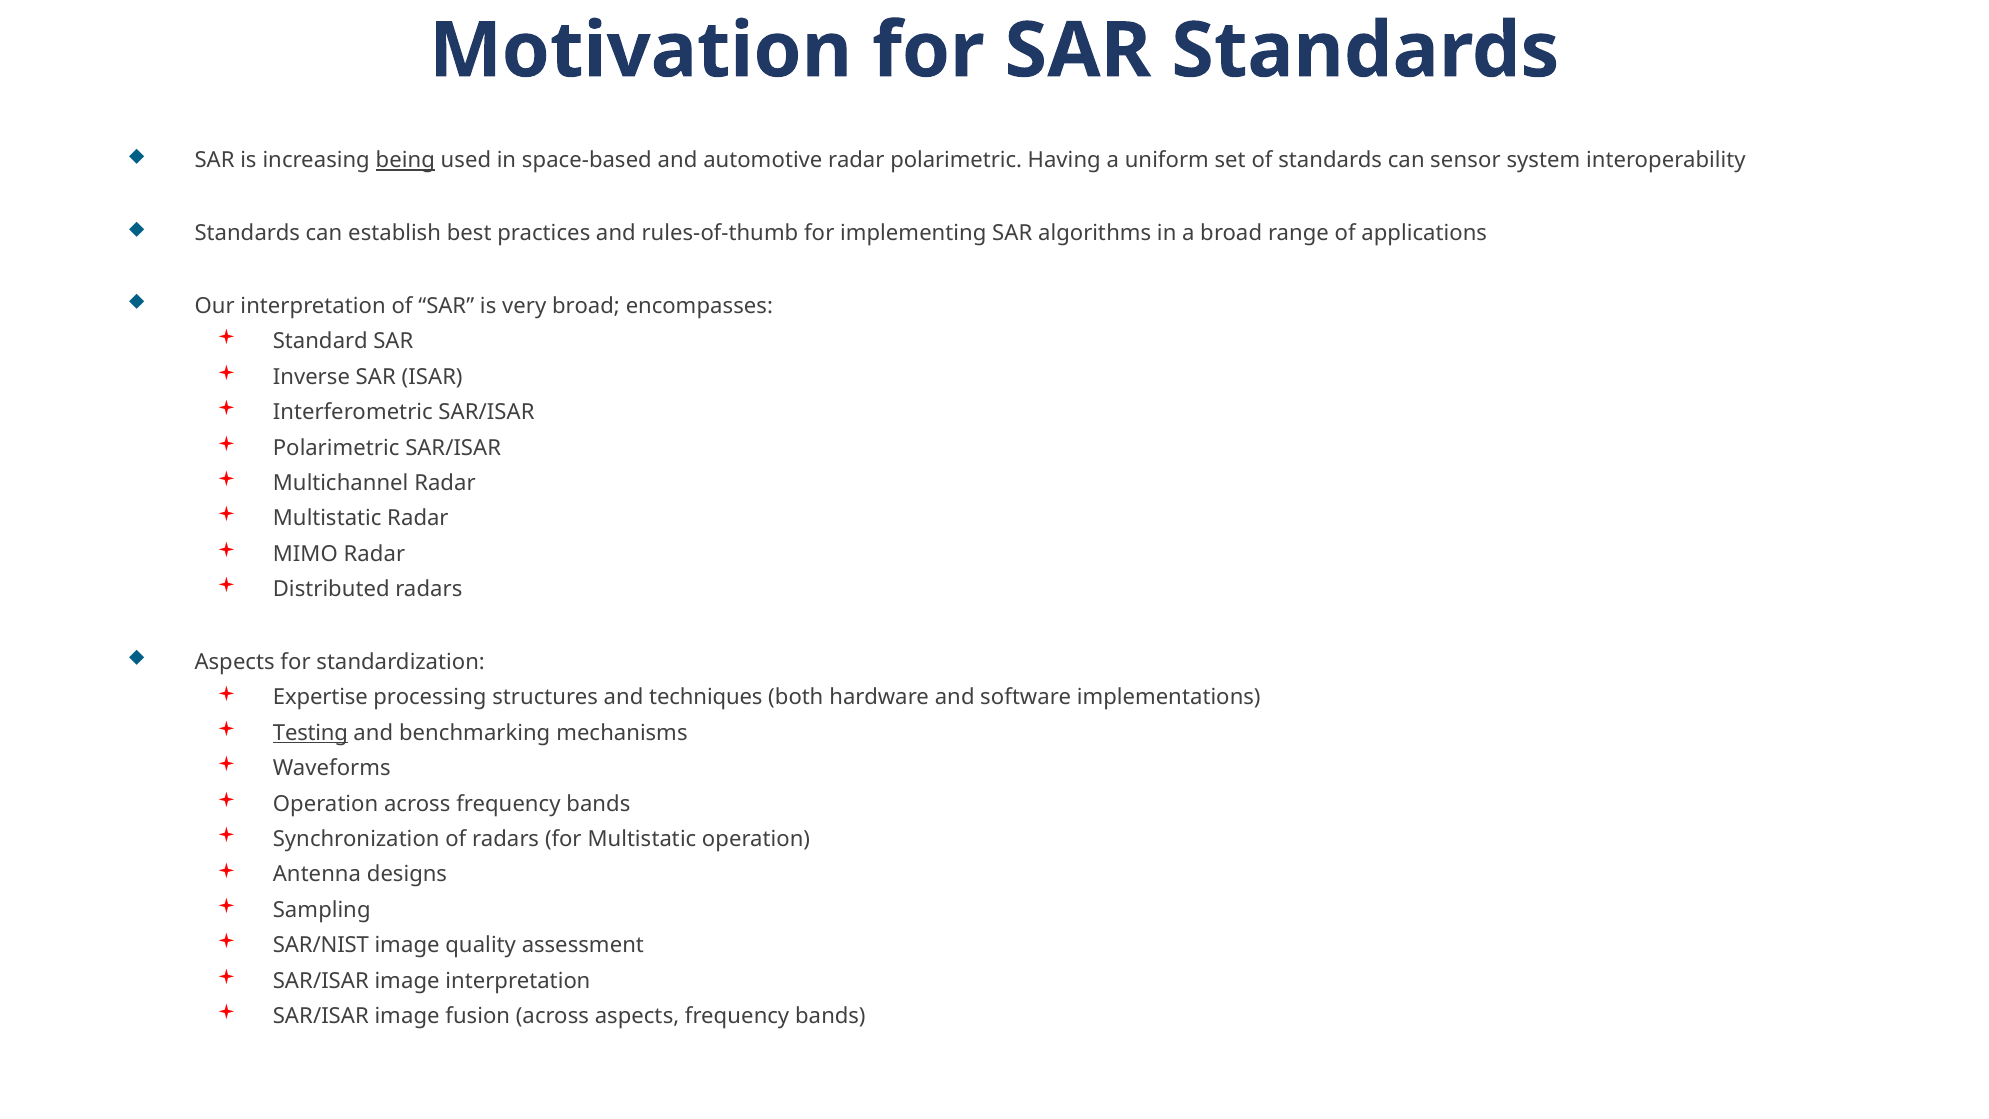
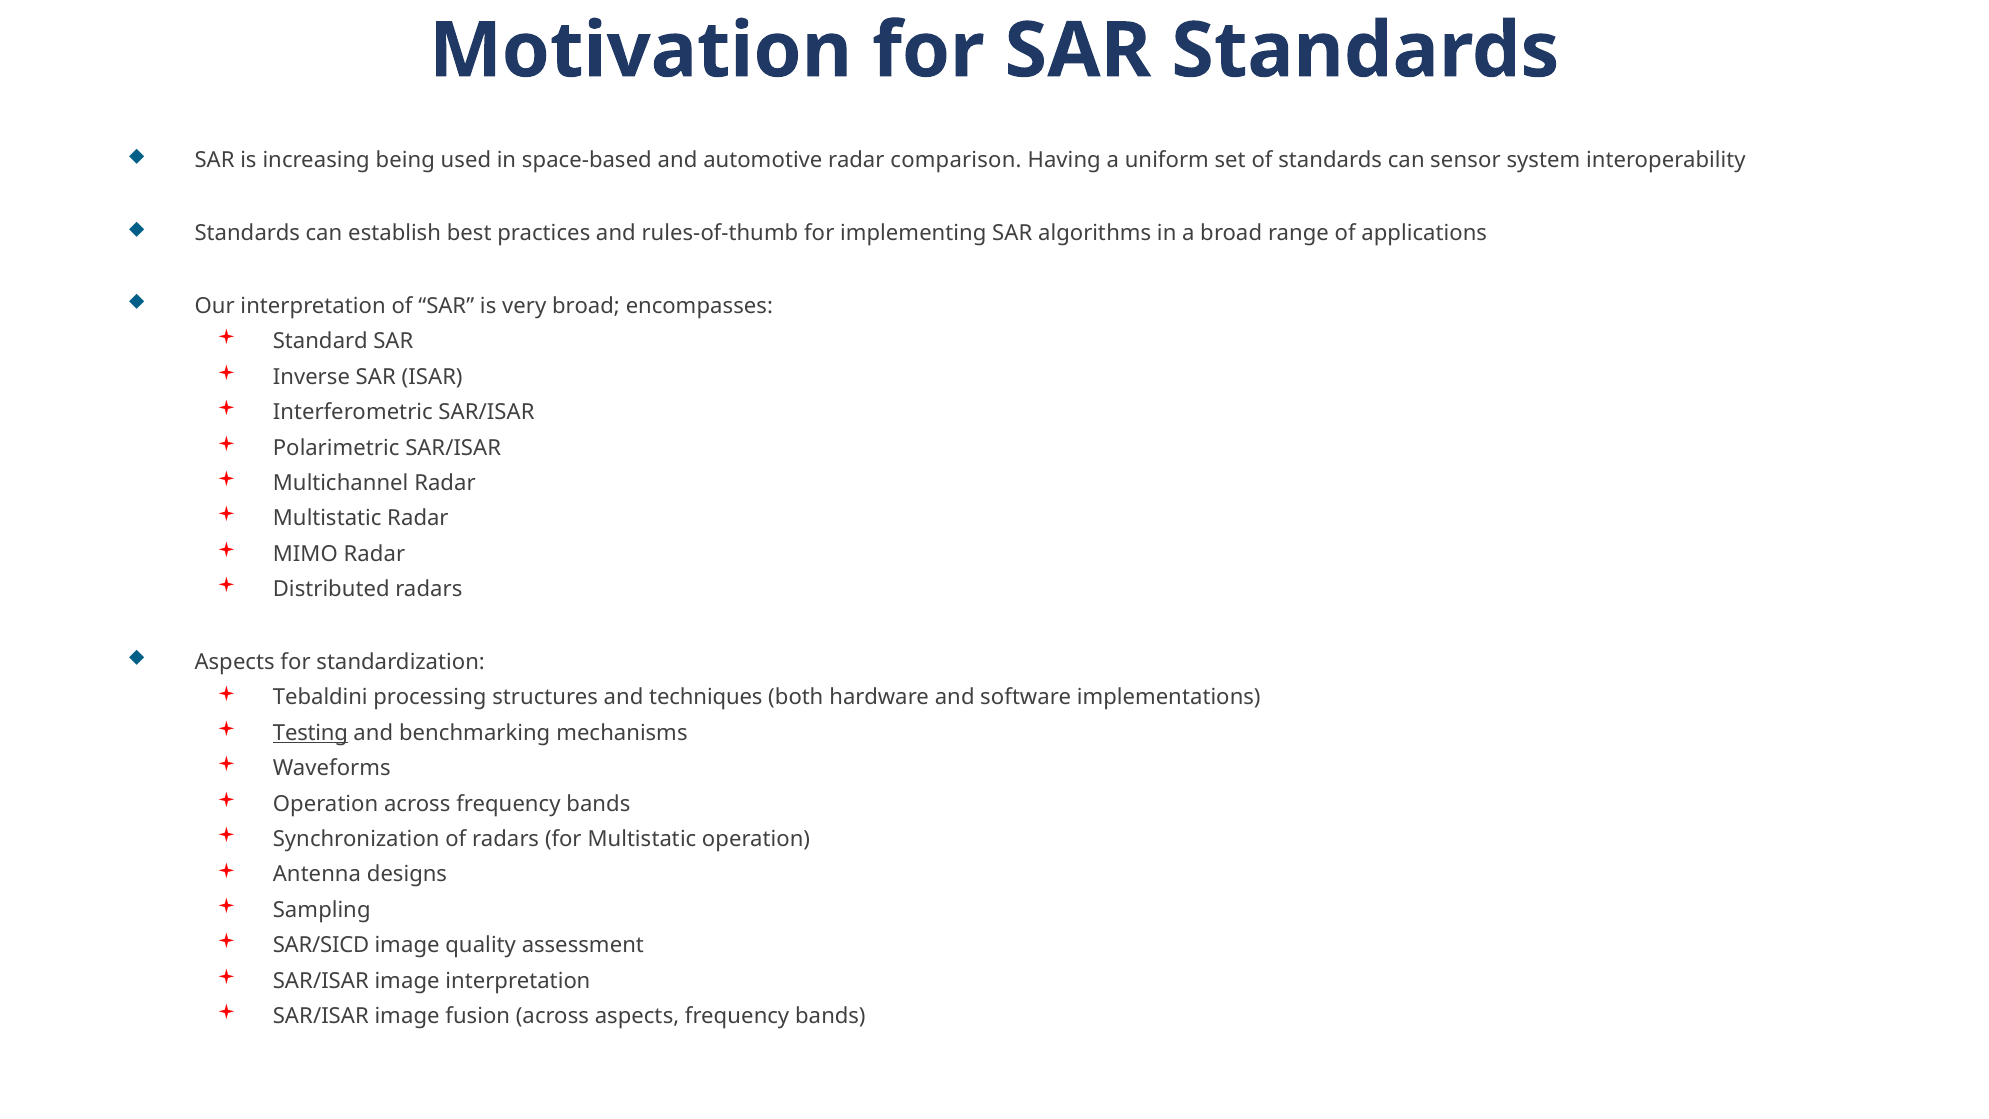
being underline: present -> none (405, 160)
radar polarimetric: polarimetric -> comparison (956, 160)
Expertise: Expertise -> Tebaldini (320, 697)
SAR/NIST: SAR/NIST -> SAR/SICD (321, 945)
